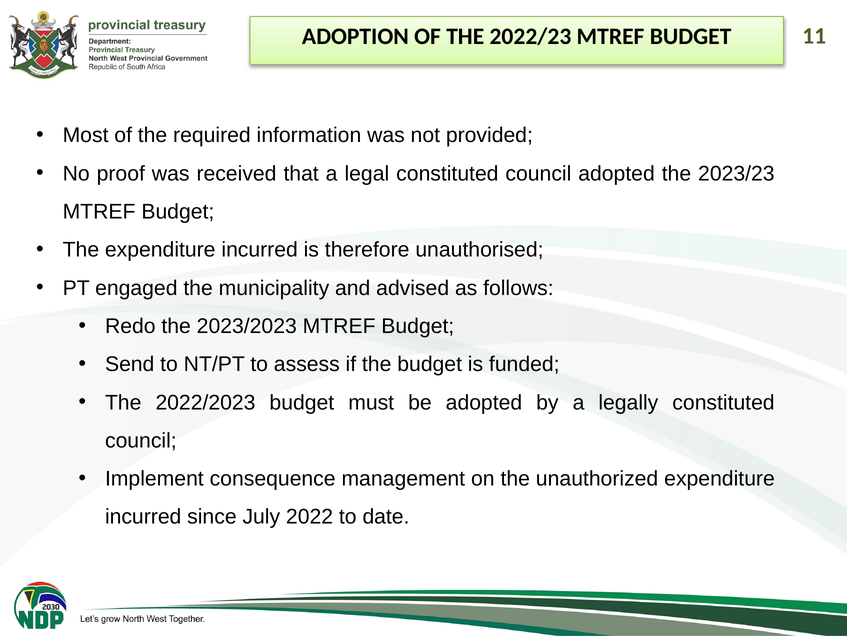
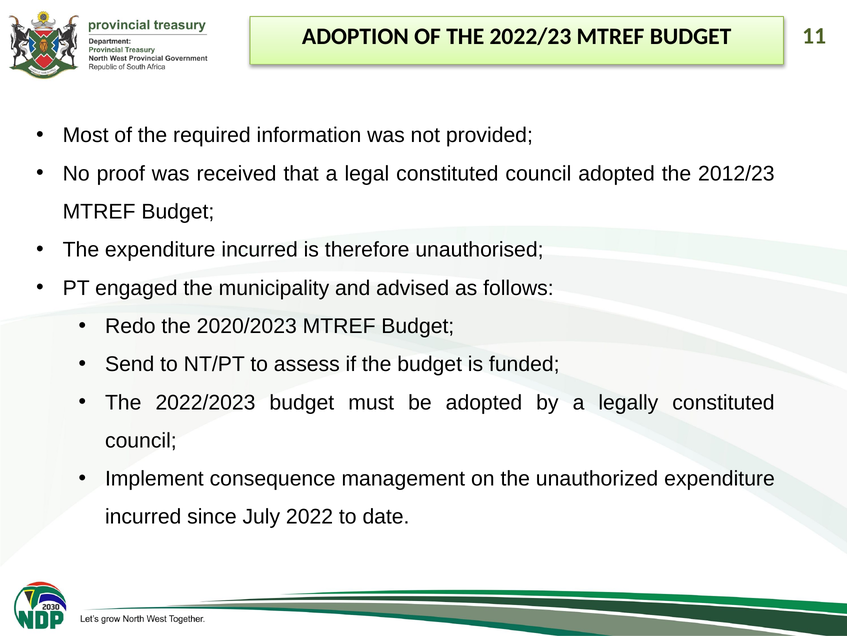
2023/23: 2023/23 -> 2012/23 (736, 173)
2023/2023: 2023/2023 -> 2020/2023 (247, 326)
